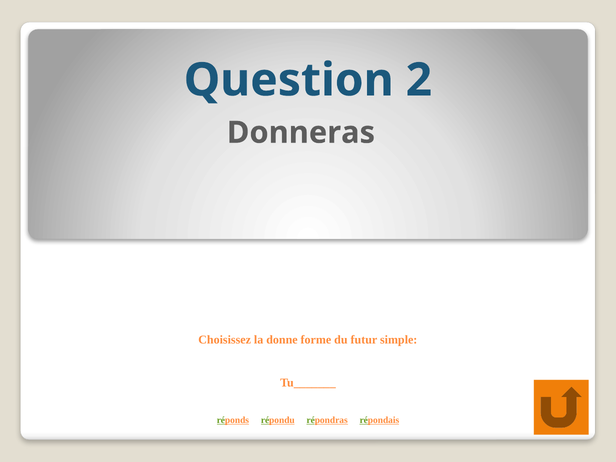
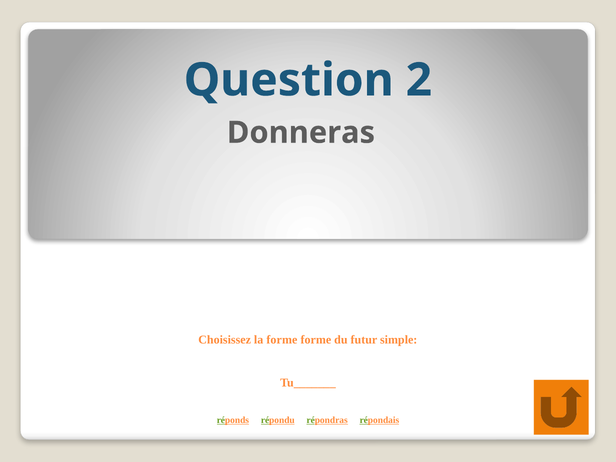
la donne: donne -> forme (282, 340)
